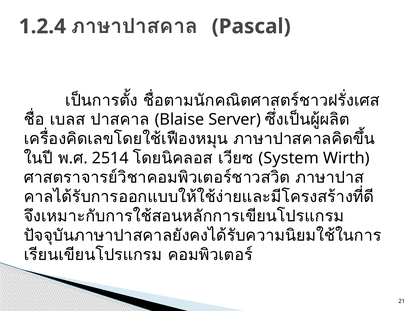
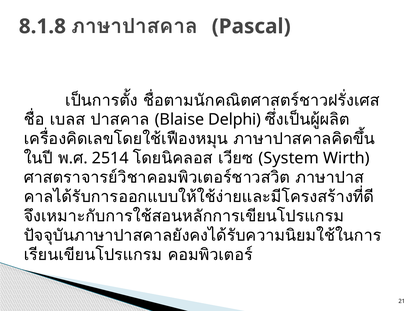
1.2.4: 1.2.4 -> 8.1.8 (42, 26)
Server: Server -> Delphi (235, 120)
